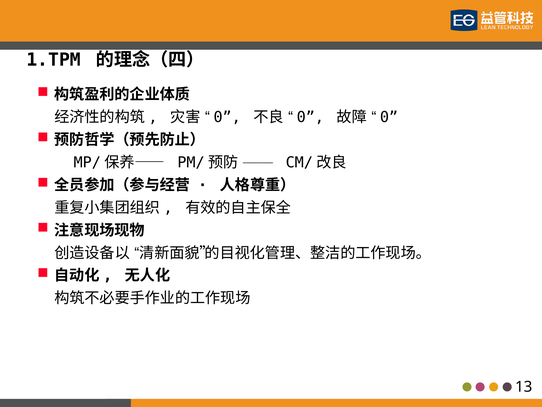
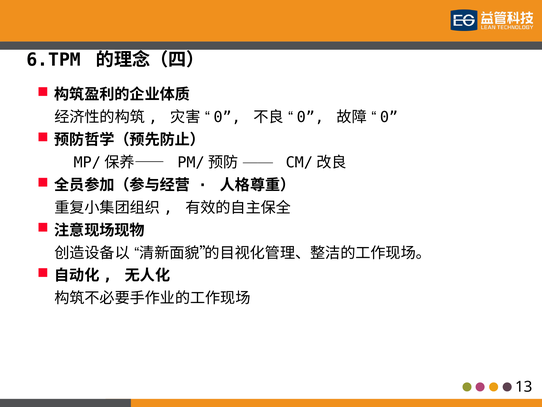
1.TPM: 1.TPM -> 6.TPM (54, 60)
